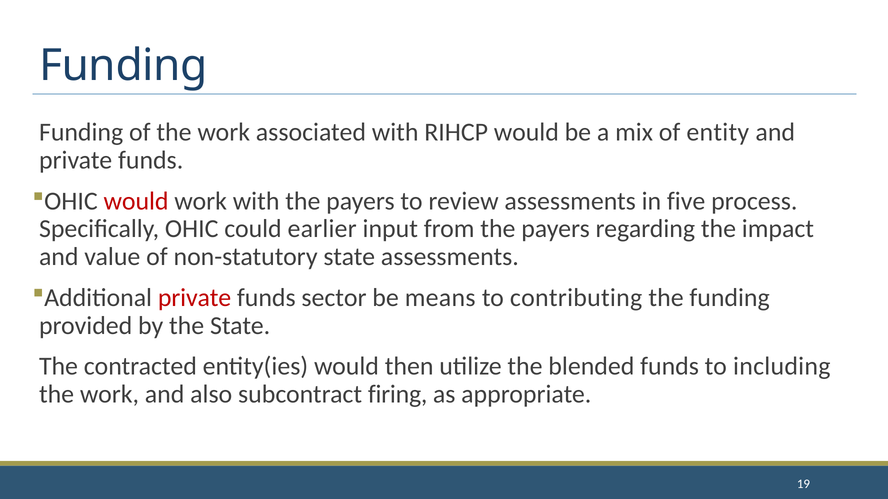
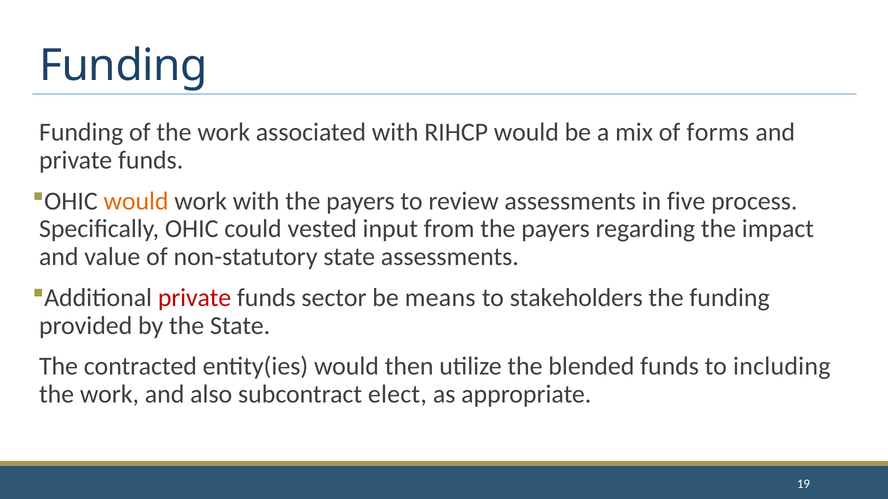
entity: entity -> forms (718, 132)
would colour: red -> orange (136, 201)
earlier: earlier -> vested (322, 229)
contributing: contributing -> stakeholders (576, 298)
firing: firing -> elect (397, 395)
